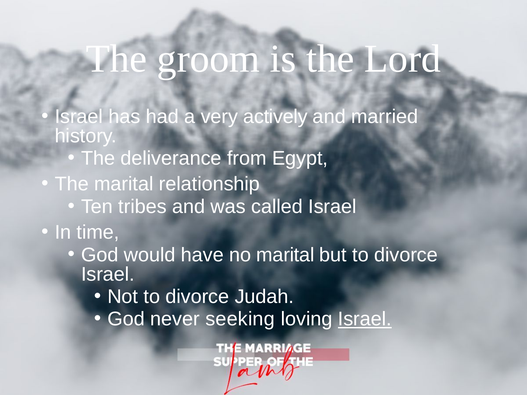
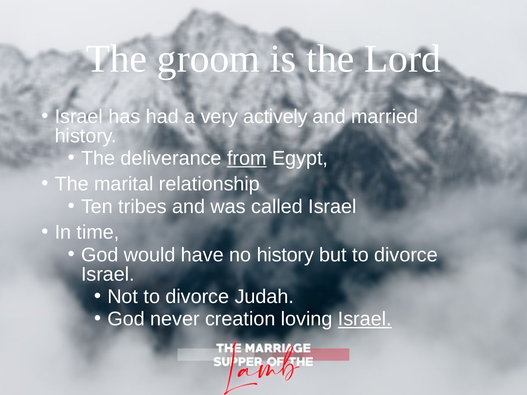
from underline: none -> present (247, 158)
no marital: marital -> history (285, 255)
seeking: seeking -> creation (240, 319)
